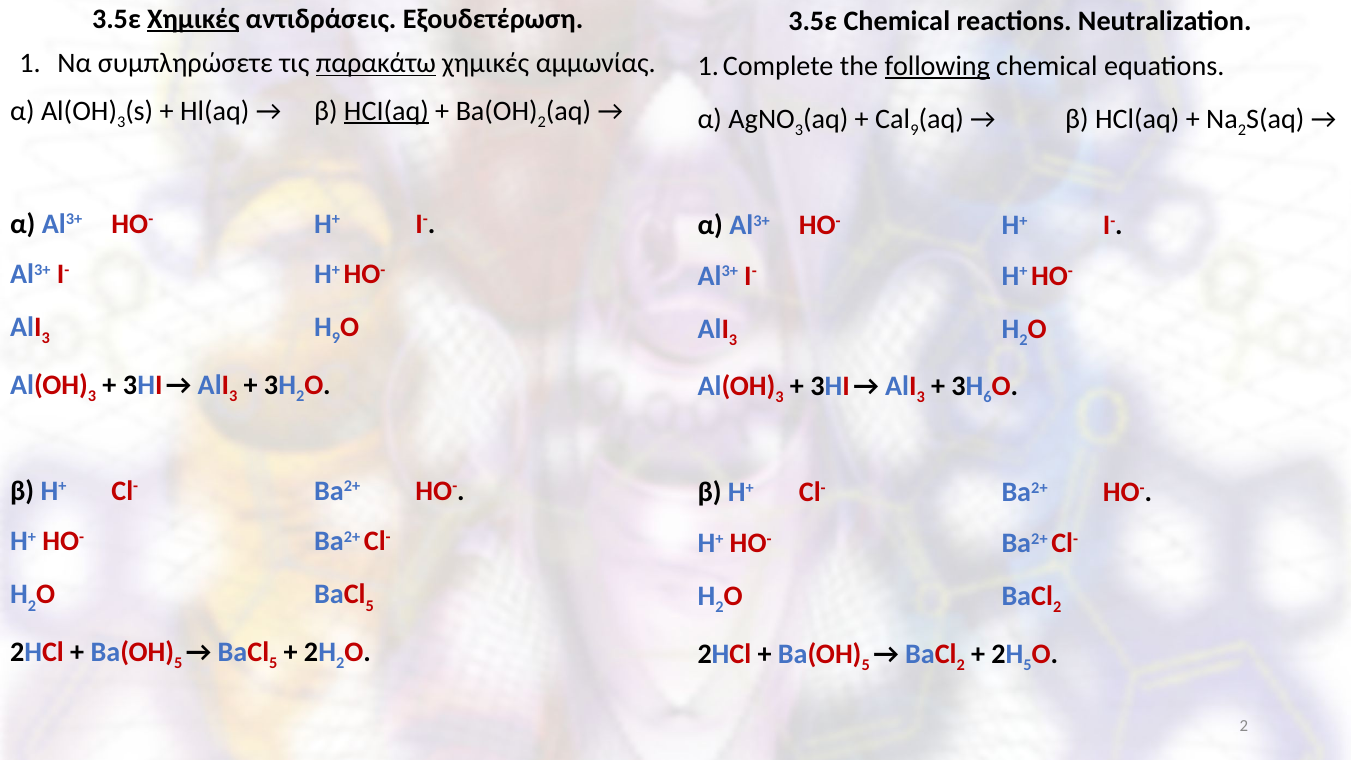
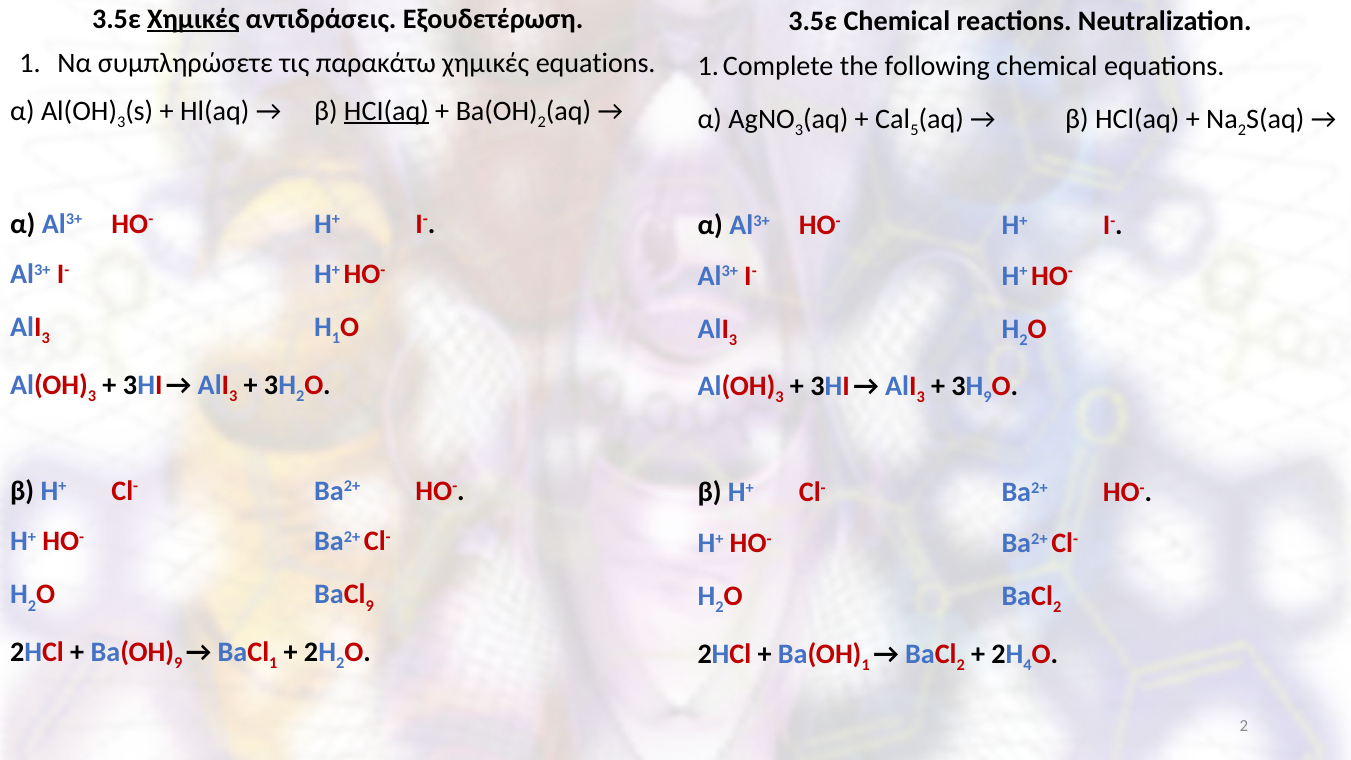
παρακάτω underline: present -> none (376, 63)
χημικές αμμωνίας: αμμωνίας -> equations (596, 63)
following underline: present -> none (937, 66)
9: 9 -> 5 (914, 130)
9: 9 -> 1 (336, 338)
6: 6 -> 9 (988, 398)
5: 5 -> 9 (370, 606)
5: 5 -> 9 (178, 663)
5: 5 -> 1 (273, 663)
5: 5 -> 1 (866, 665)
5: 5 -> 4 (1028, 665)
